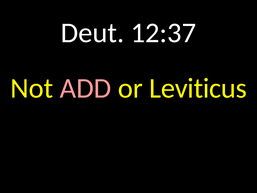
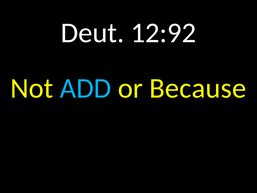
12:37: 12:37 -> 12:92 (163, 33)
ADD colour: pink -> light blue (86, 88)
Leviticus: Leviticus -> Because (198, 88)
